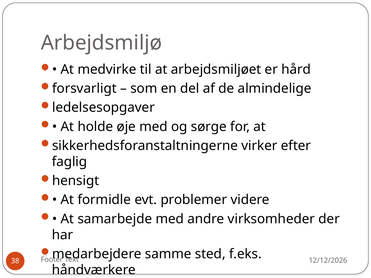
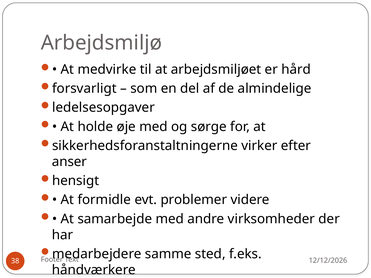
faglig: faglig -> anser (69, 162)
